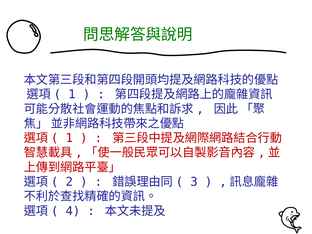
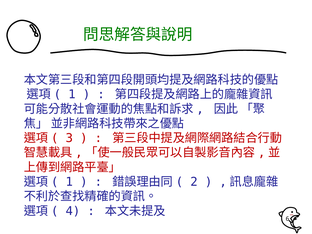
1: 1 -> 3 (69, 138)
2: 2 -> 1 (69, 182)
3: 3 -> 2 (194, 182)
